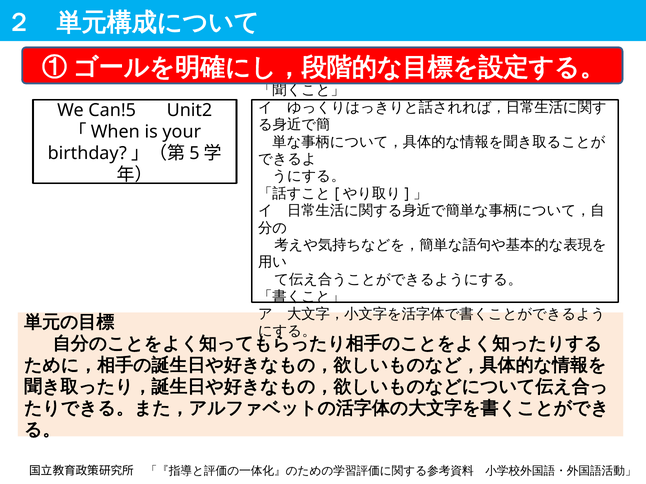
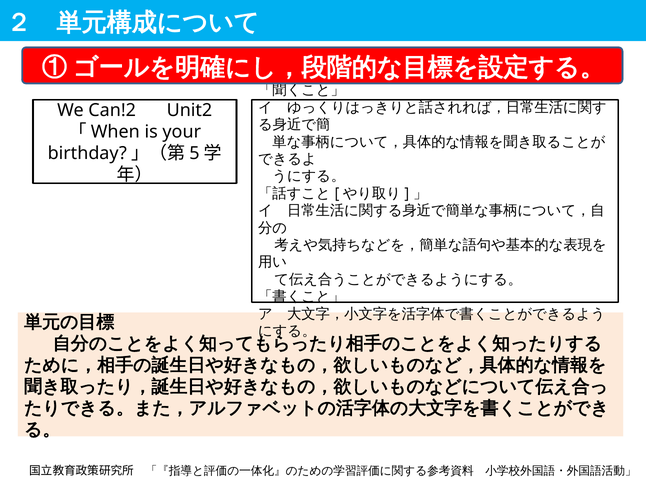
Can!5: Can!5 -> Can!2 (112, 111)
